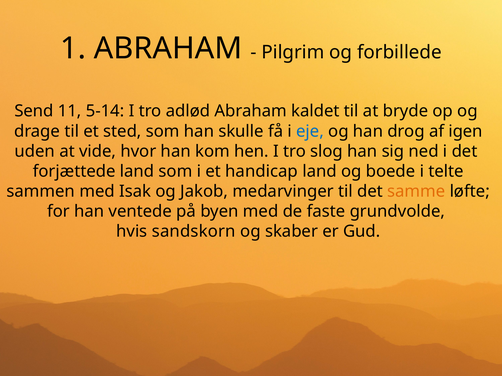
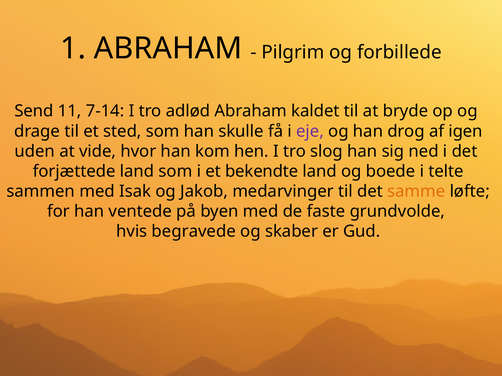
5-14: 5-14 -> 7-14 (105, 111)
eje colour: blue -> purple (310, 131)
handicap: handicap -> bekendte (262, 172)
sandskorn: sandskorn -> begravede (194, 232)
